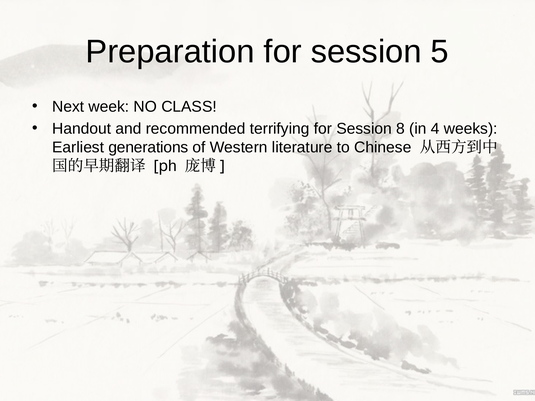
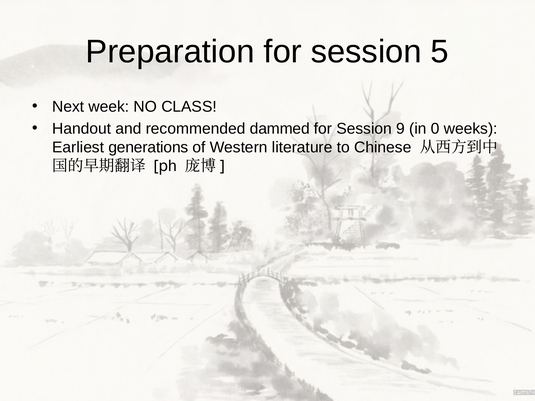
terrifying: terrifying -> dammed (280, 129)
8: 8 -> 9 (401, 129)
4: 4 -> 0 (435, 129)
